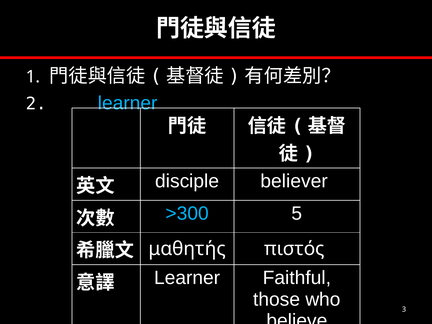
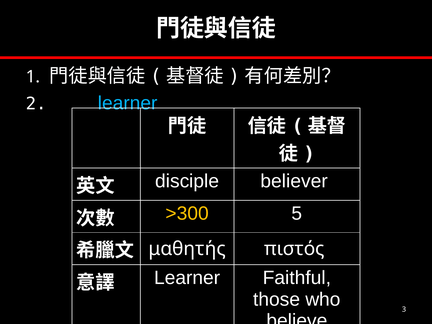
>300 colour: light blue -> yellow (187, 213)
